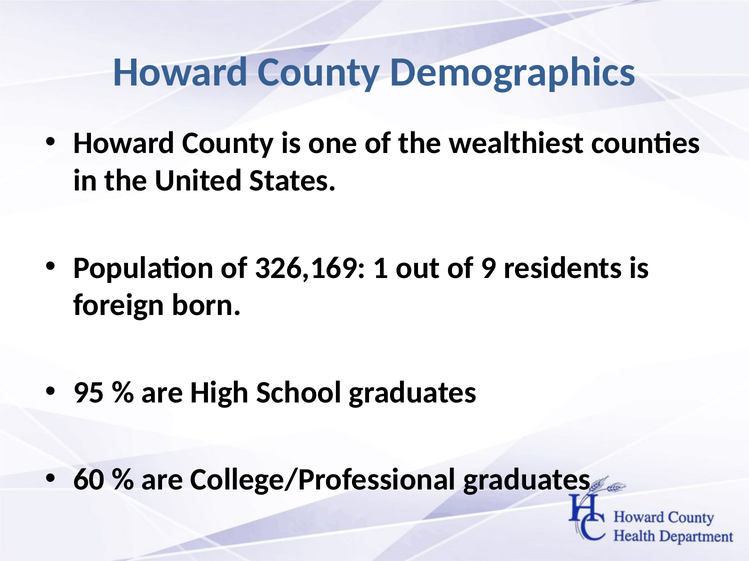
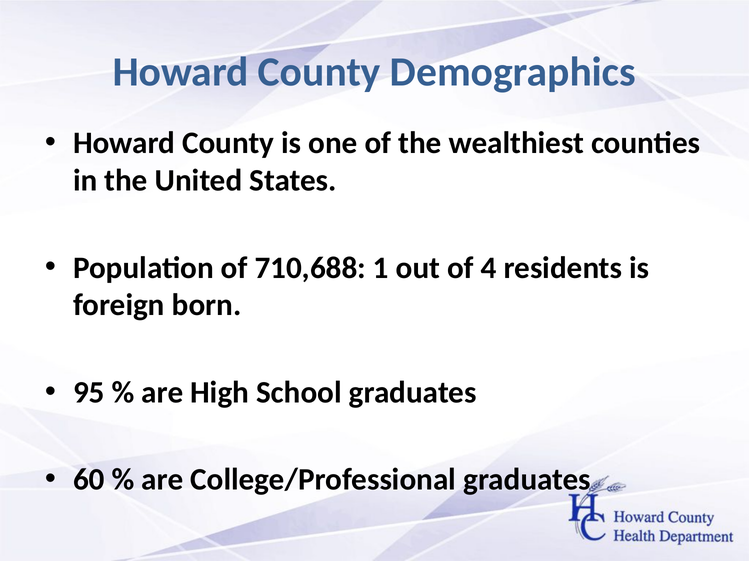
326,169: 326,169 -> 710,688 (310, 268)
9: 9 -> 4 (489, 268)
